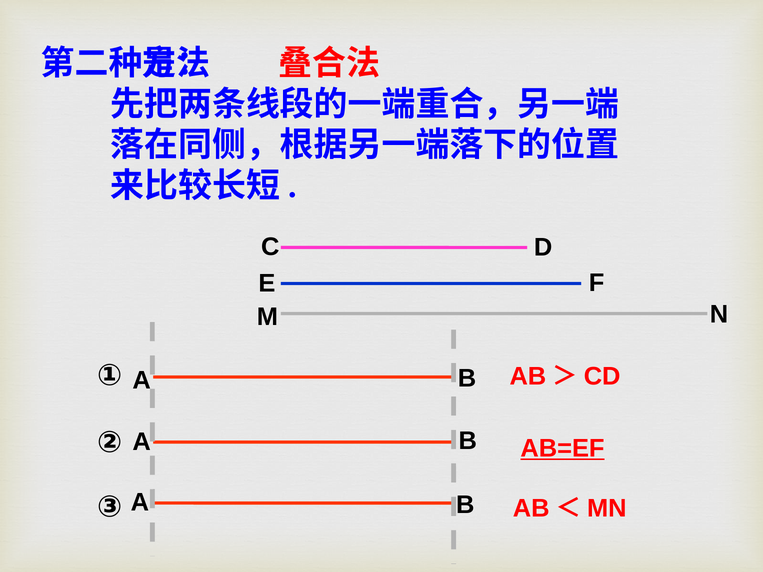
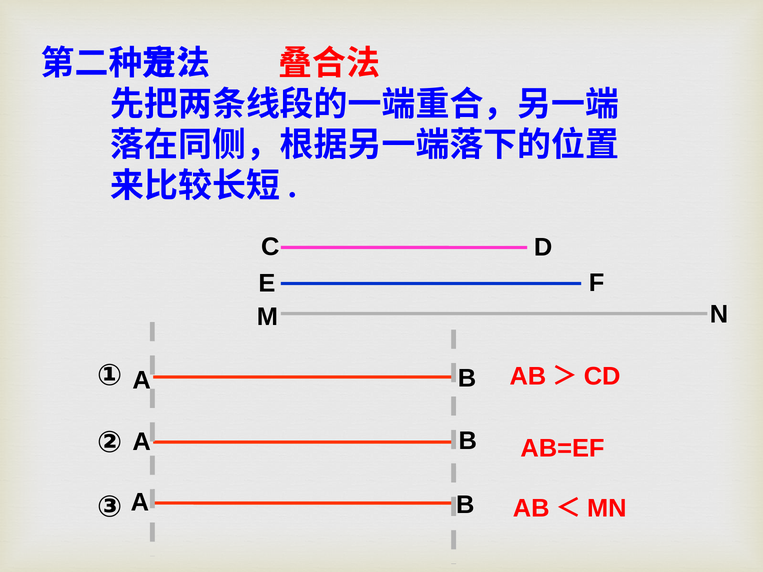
AB=EF underline: present -> none (562, 449)
